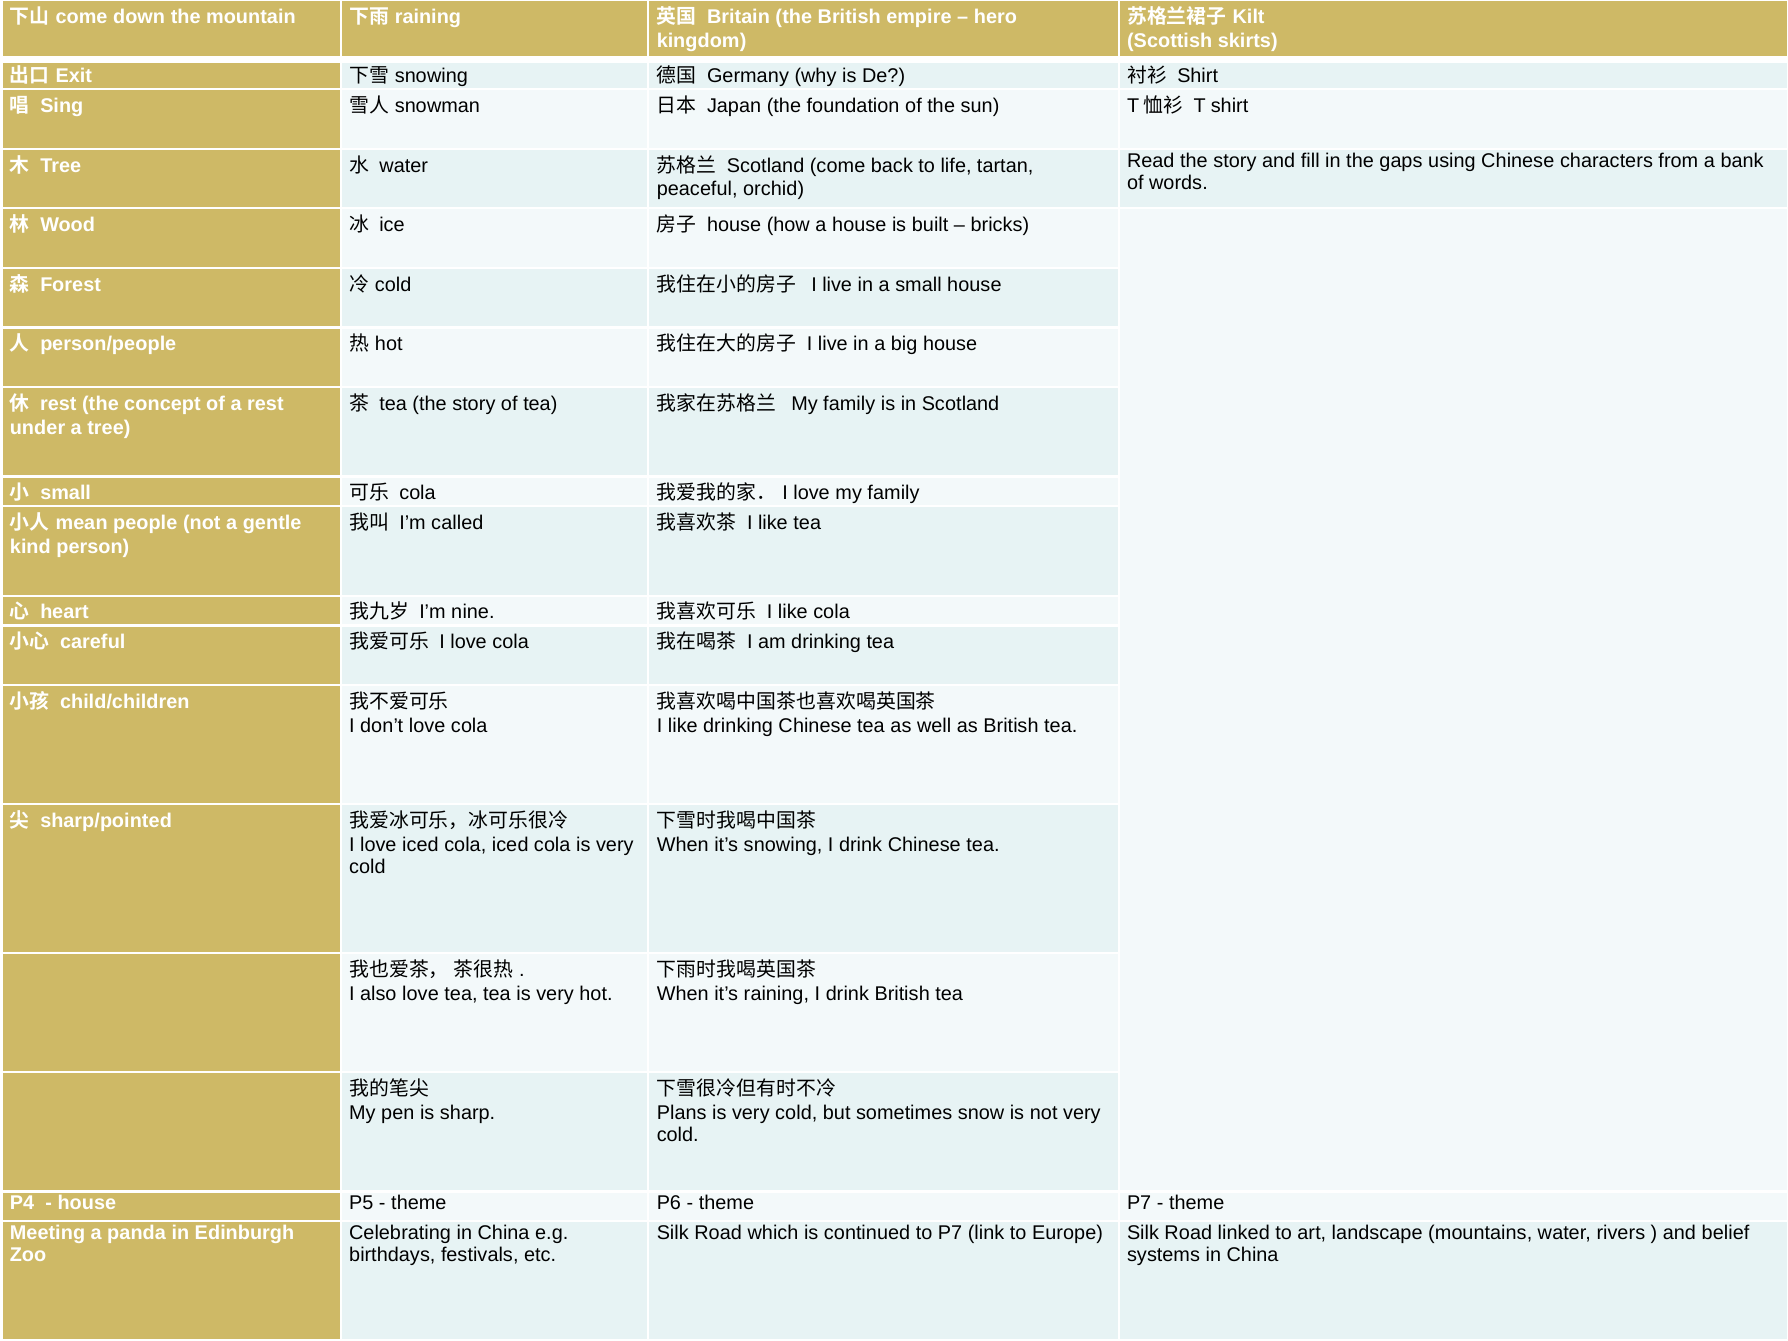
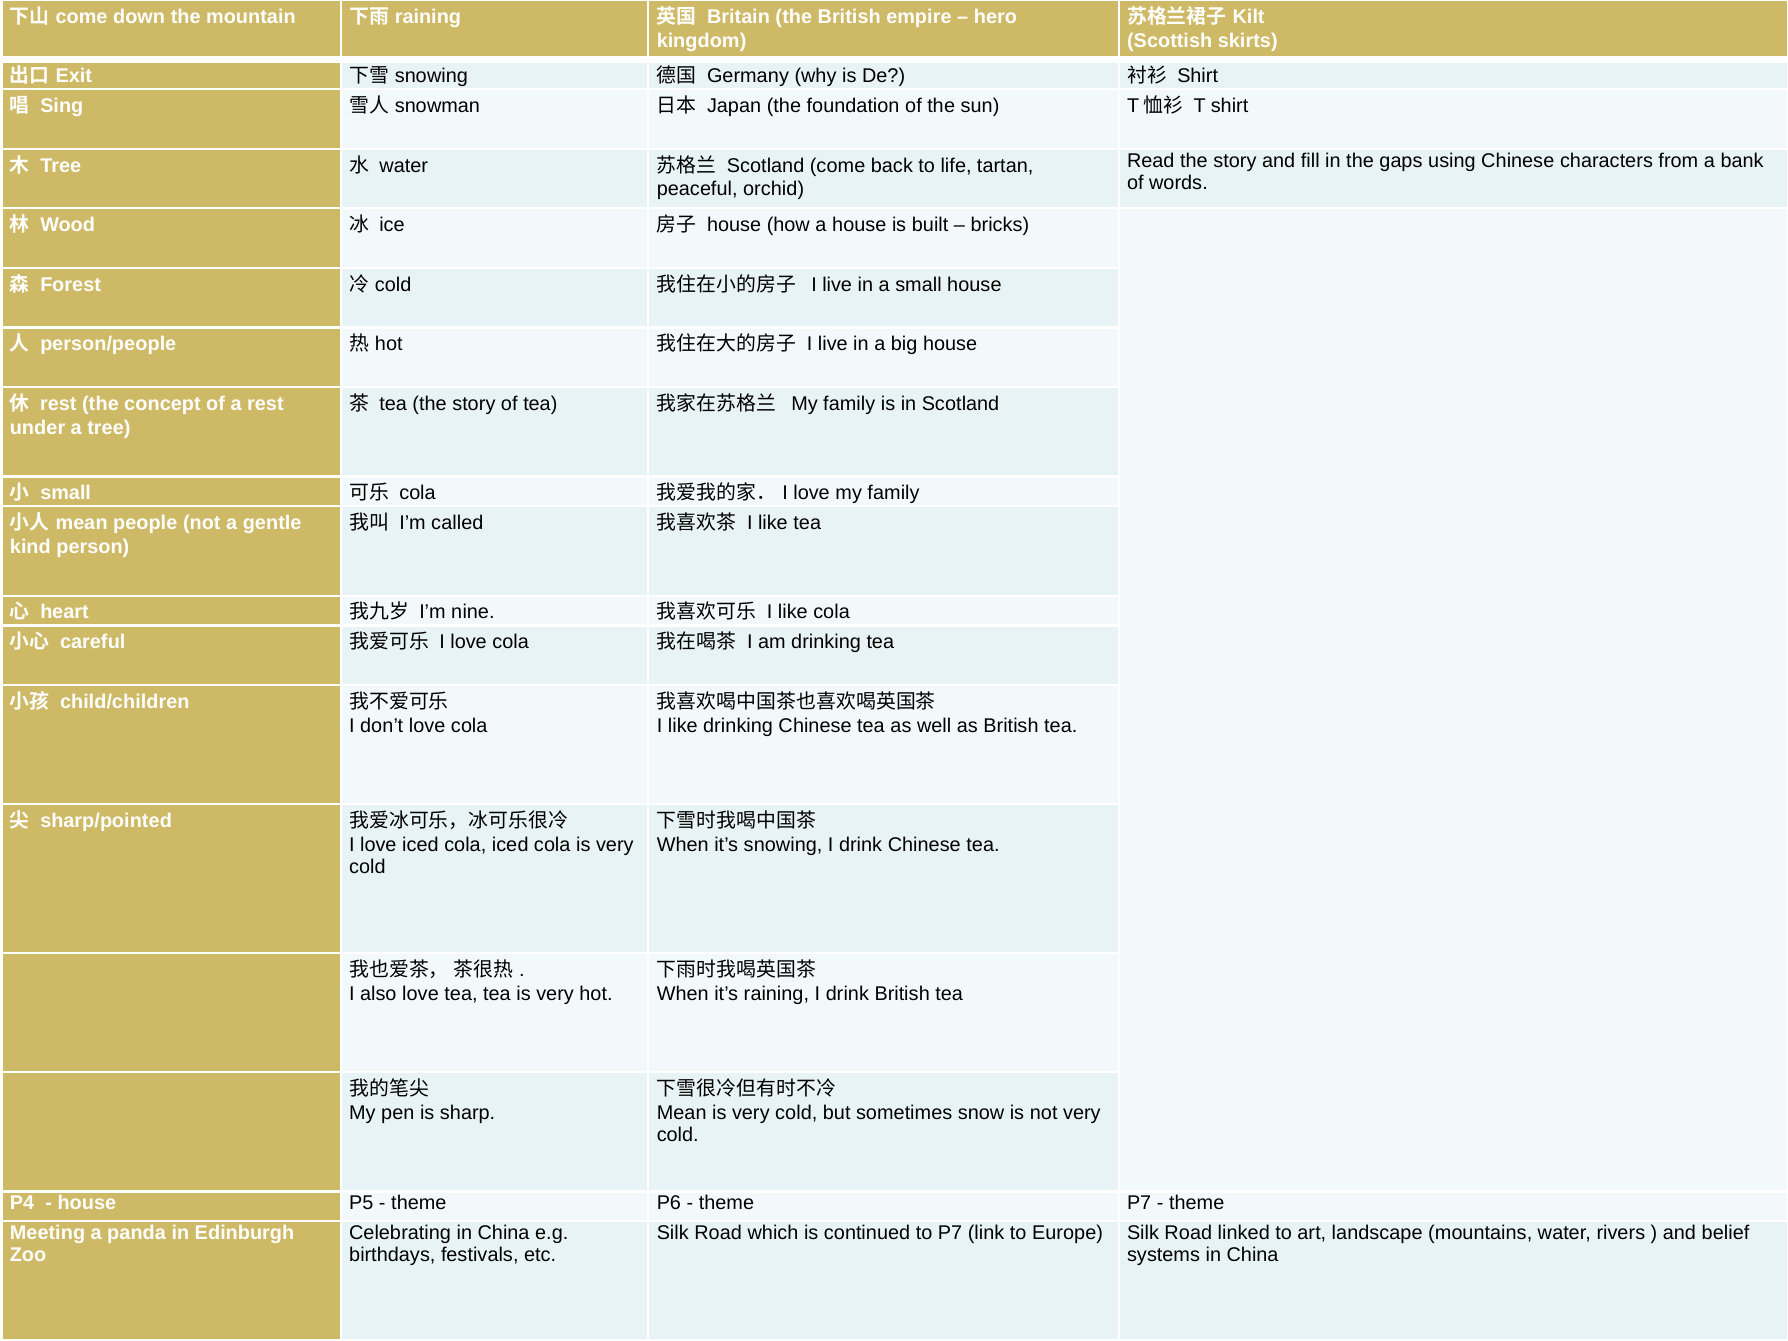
Plans: Plans -> Mean (682, 1113)
